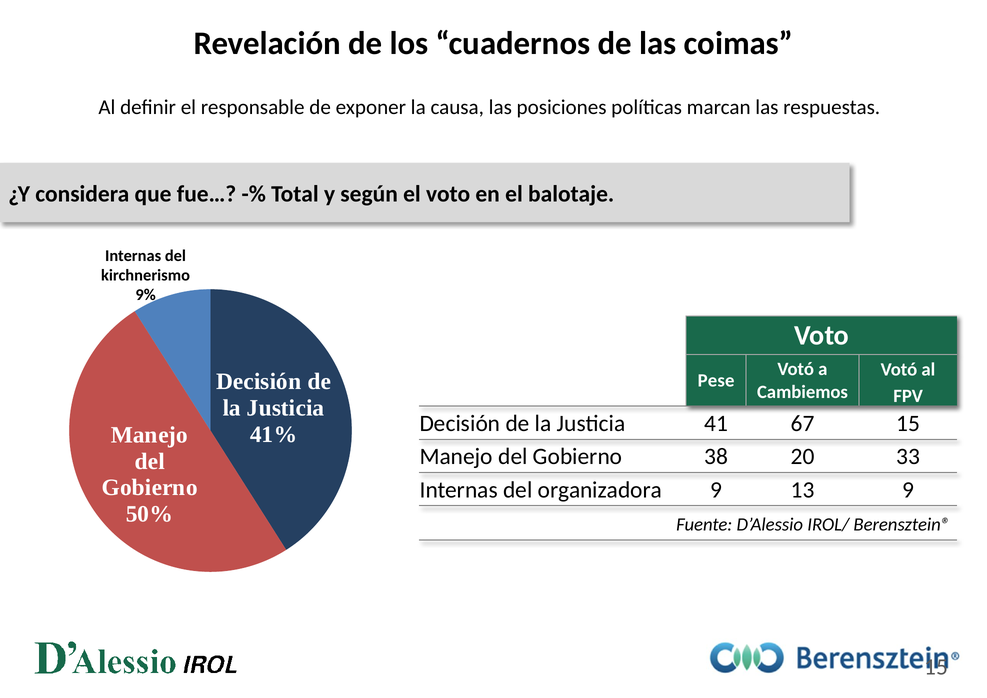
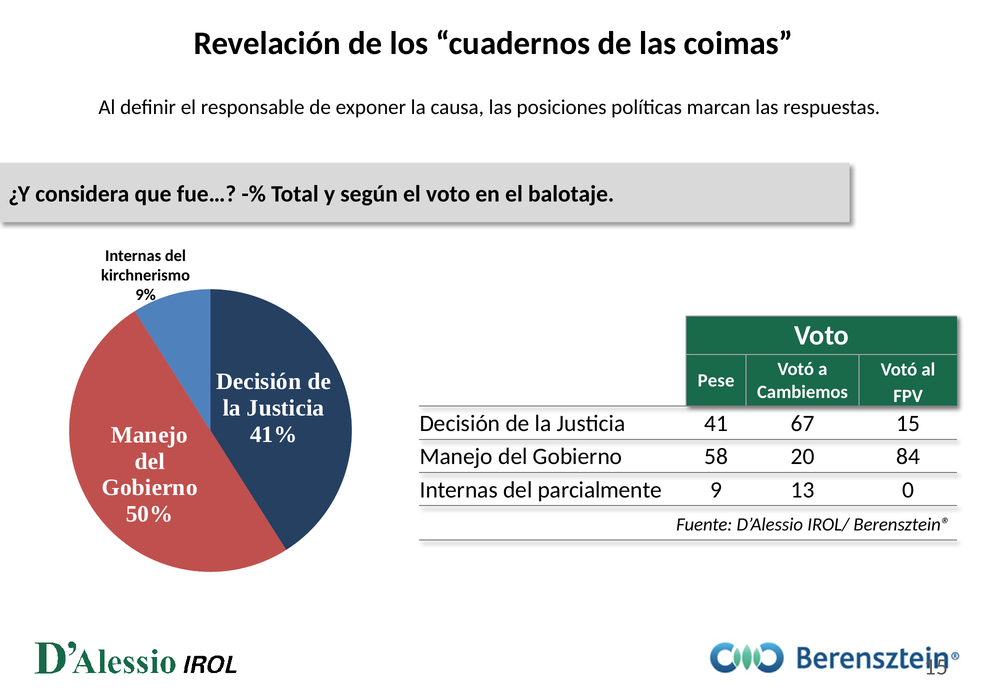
38: 38 -> 58 (716, 457)
33: 33 -> 84 (908, 457)
organizadora: organizadora -> parcialmente (600, 490)
13 9: 9 -> 0 (908, 490)
